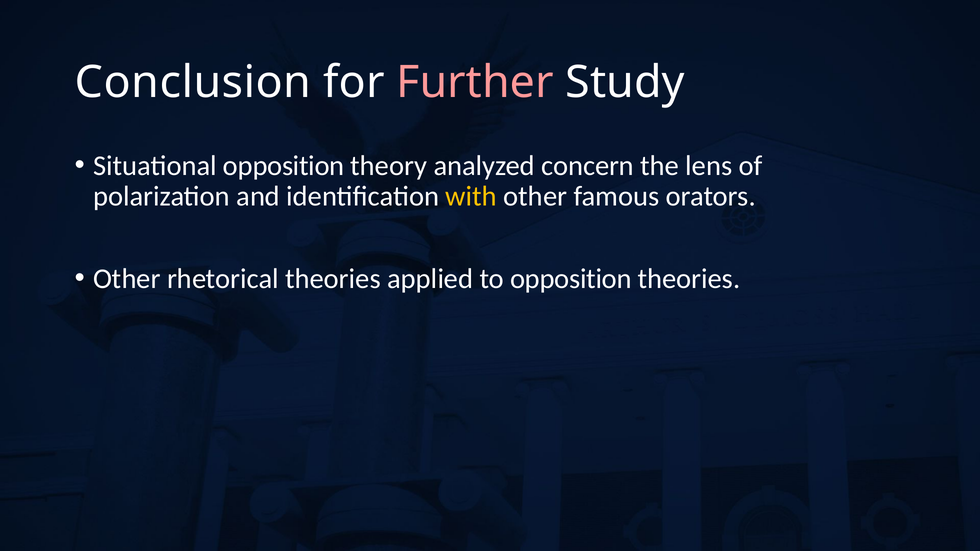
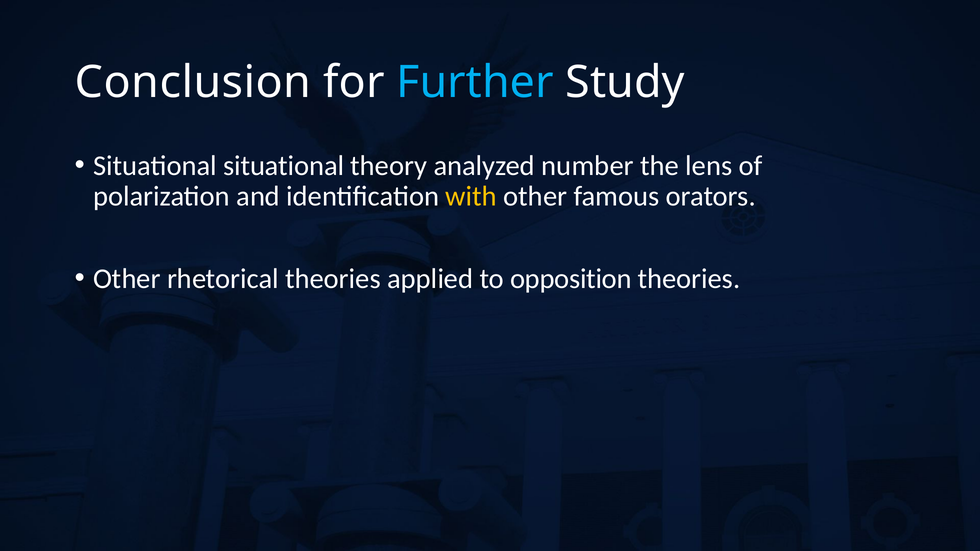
Further colour: pink -> light blue (475, 82)
Situational opposition: opposition -> situational (284, 166)
concern: concern -> number (588, 166)
